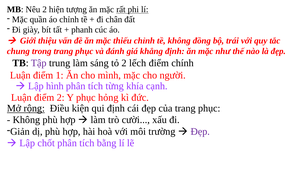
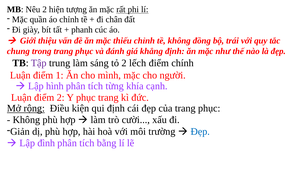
phục hỏng: hỏng -> trang (108, 97)
Đẹp colour: purple -> blue (200, 131)
chốt: chốt -> đình (46, 143)
